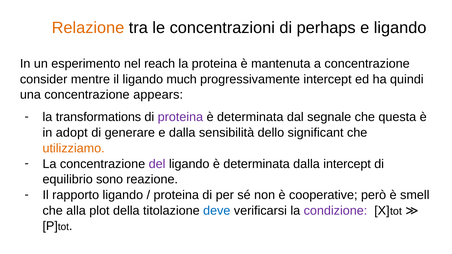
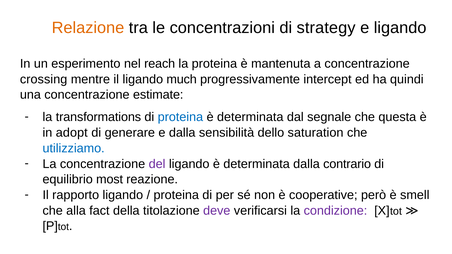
perhaps: perhaps -> strategy (326, 28)
consider: consider -> crossing (44, 79)
appears: appears -> estimate (158, 95)
proteina colour: purple -> blue (180, 117)
significant: significant -> saturation (316, 133)
utilizziamo colour: orange -> blue (74, 148)
dalla intercept: intercept -> contrario (347, 164)
sono: sono -> most (110, 180)
plot: plot -> fact (99, 211)
deve colour: blue -> purple (217, 211)
